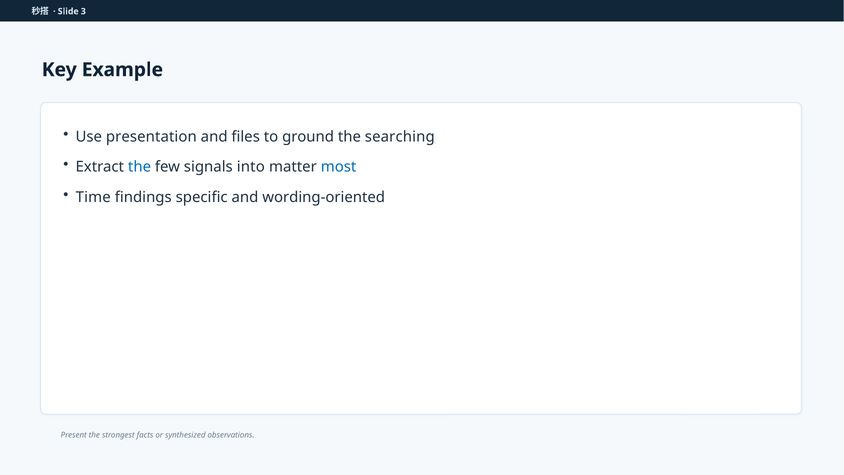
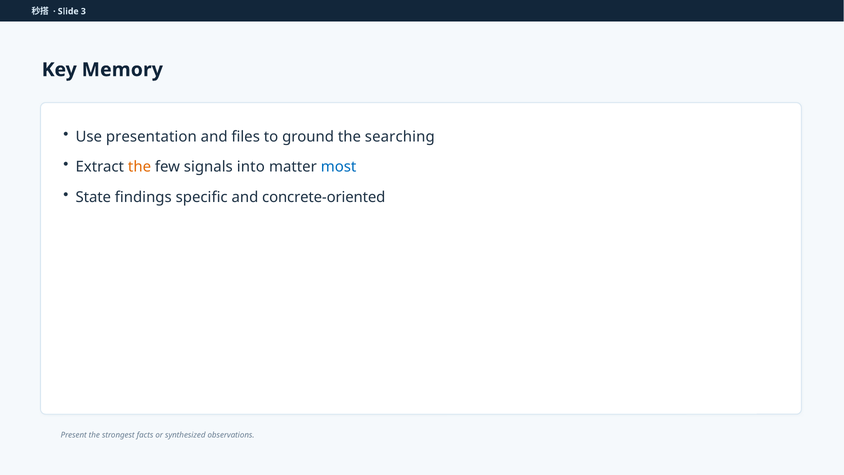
Example: Example -> Memory (122, 70)
the colour: blue -> orange (140, 167)
Time: Time -> State (93, 197)
wording-oriented: wording-oriented -> concrete-oriented (324, 197)
